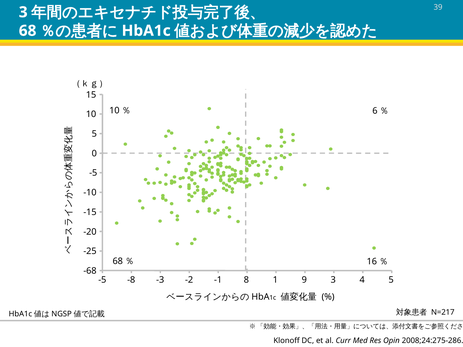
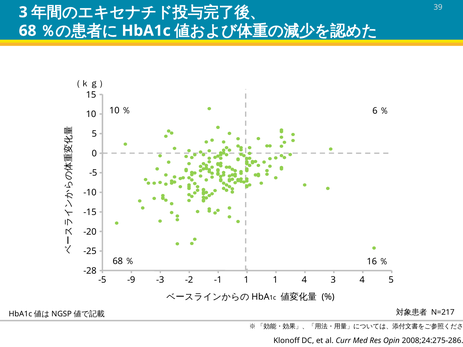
-68: -68 -> -28 (90, 271)
-8: -8 -> -9 (131, 280)
-1 8: 8 -> 1 (246, 280)
1 9: 9 -> 4 (304, 280)
